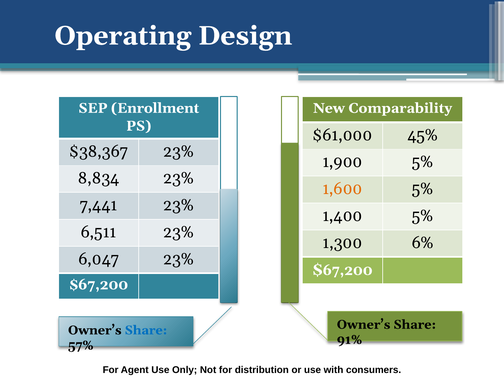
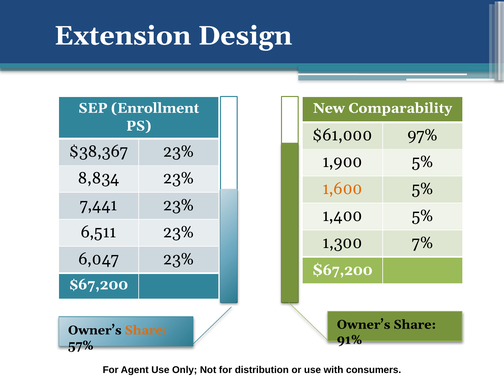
Operating: Operating -> Extension (123, 36)
45%: 45% -> 97% (423, 135)
6%: 6% -> 7% (423, 243)
Share colour: blue -> orange (146, 330)
